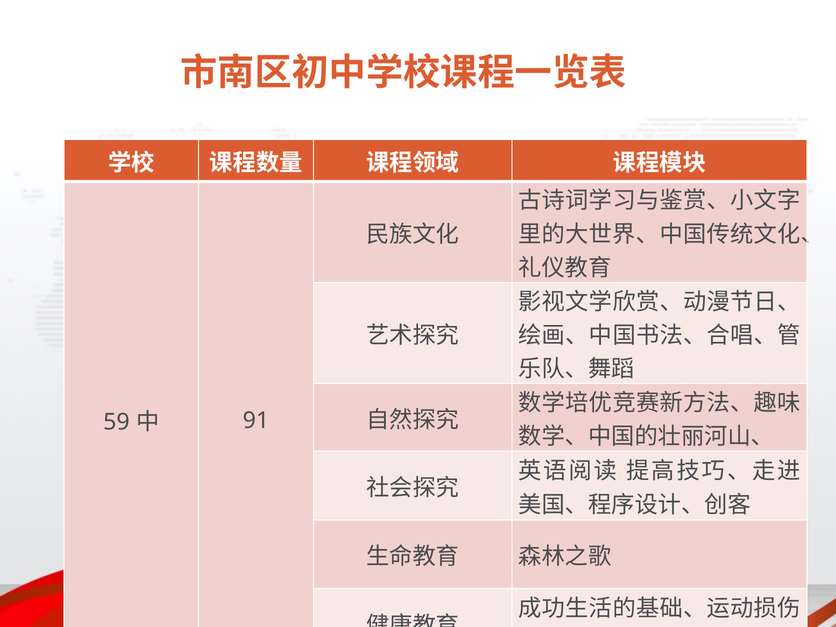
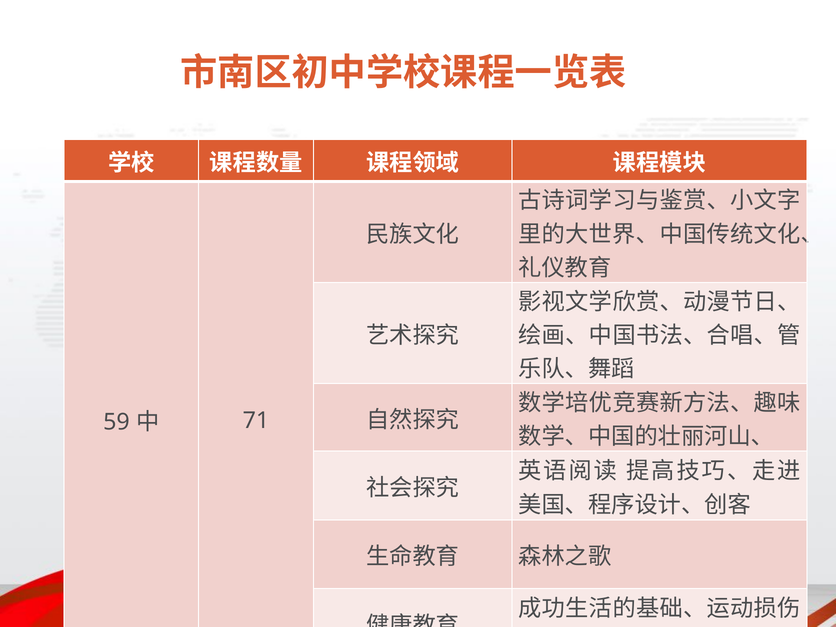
91: 91 -> 71 (256, 421)
